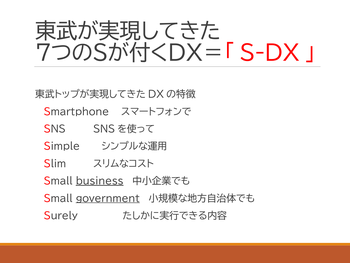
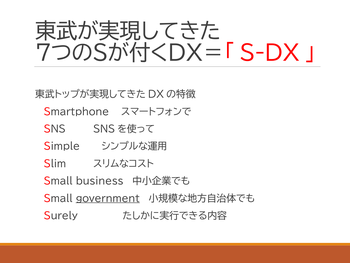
business underline: present -> none (100, 181)
